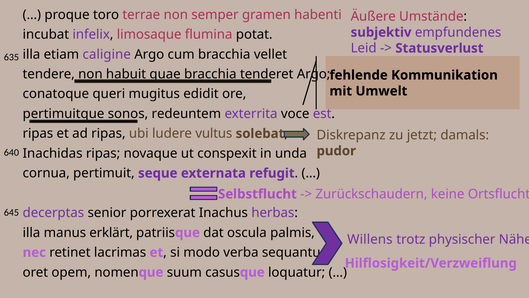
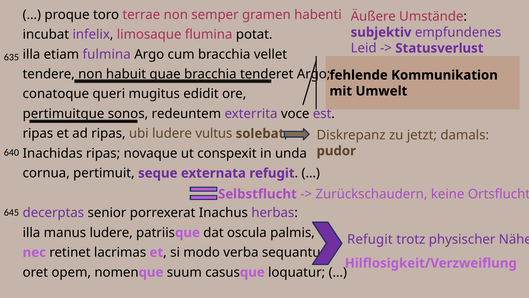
caligine: caligine -> fulmina (107, 54)
manus erklärt: erklärt -> ludere (111, 232)
Willens: Willens -> Refugit (370, 239)
